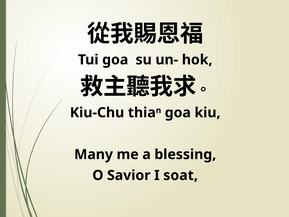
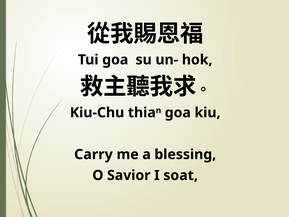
Many: Many -> Carry (93, 154)
